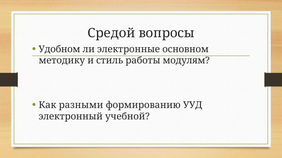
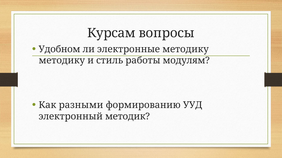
Средой: Средой -> Курсам (111, 33)
электронные основном: основном -> методику (186, 49)
учебной: учебной -> методик (127, 117)
